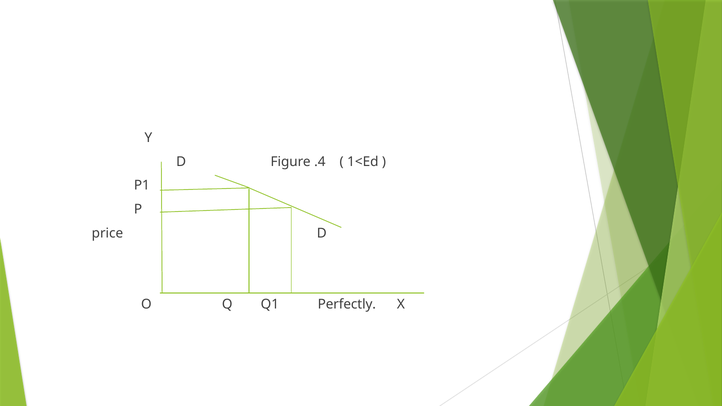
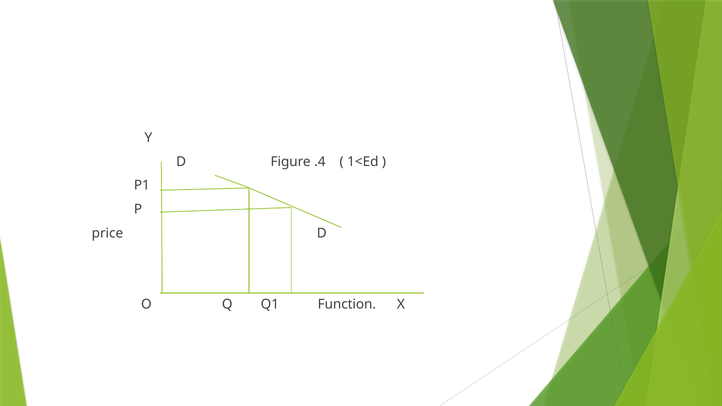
Perfectly: Perfectly -> Function (347, 304)
